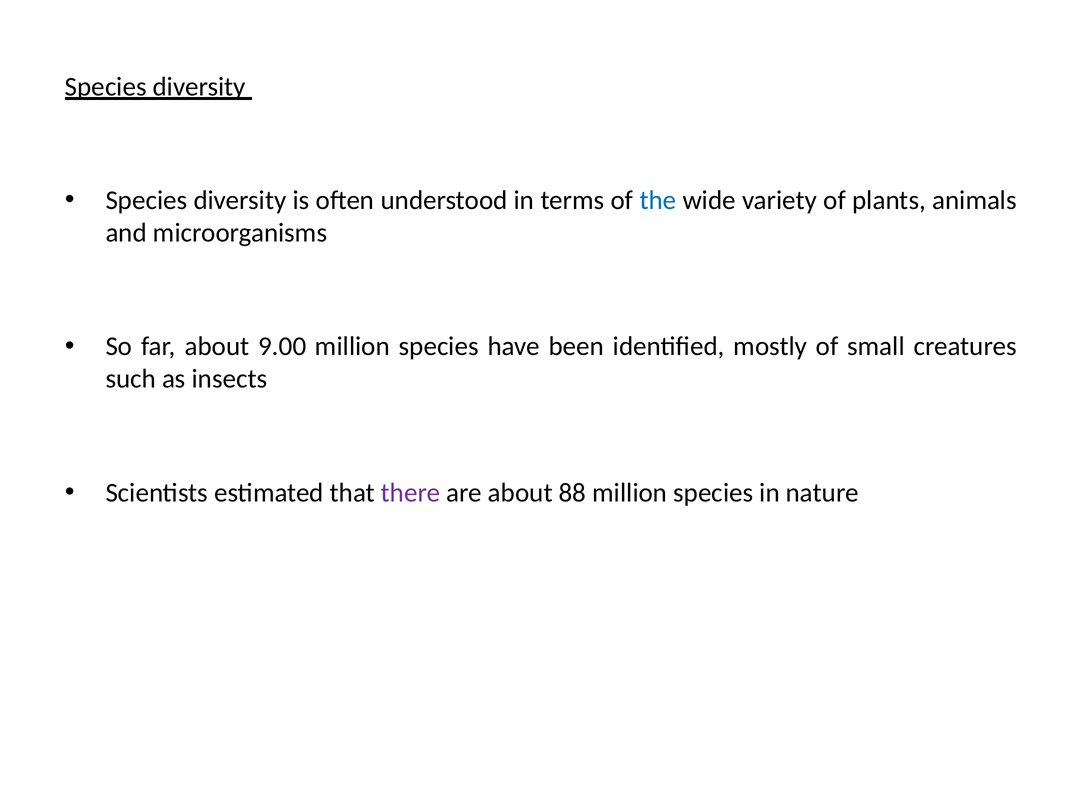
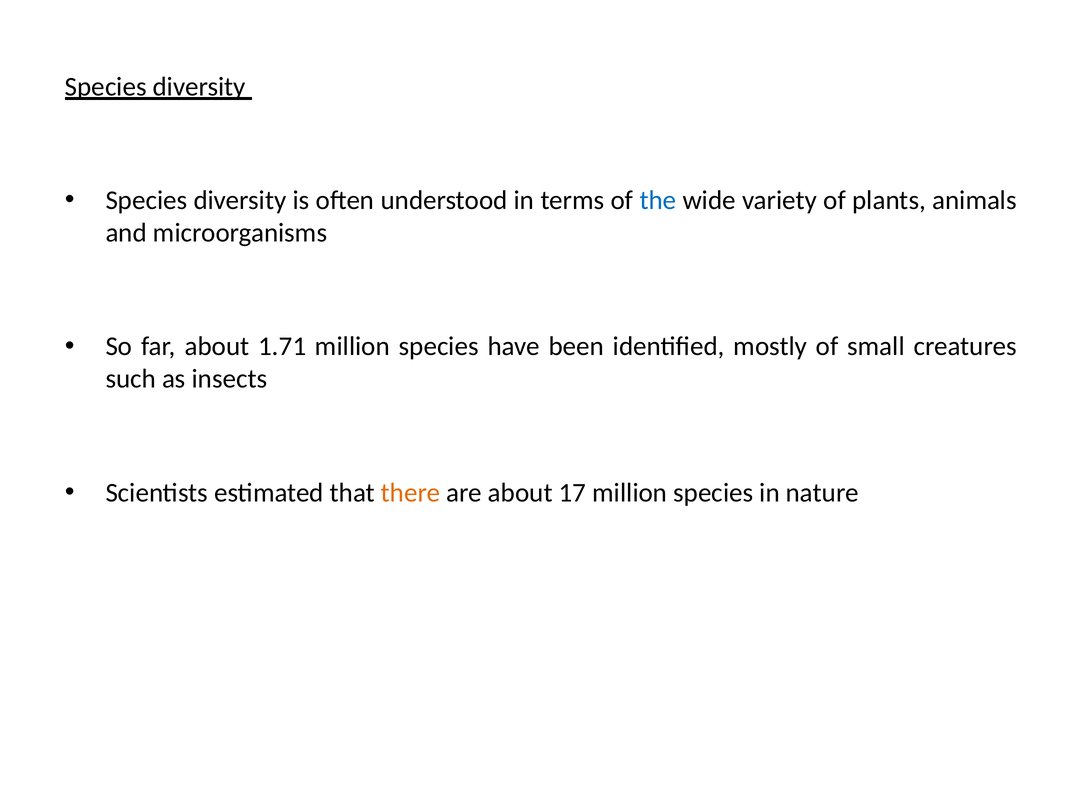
9.00: 9.00 -> 1.71 (282, 347)
there colour: purple -> orange (411, 493)
88: 88 -> 17 (572, 493)
